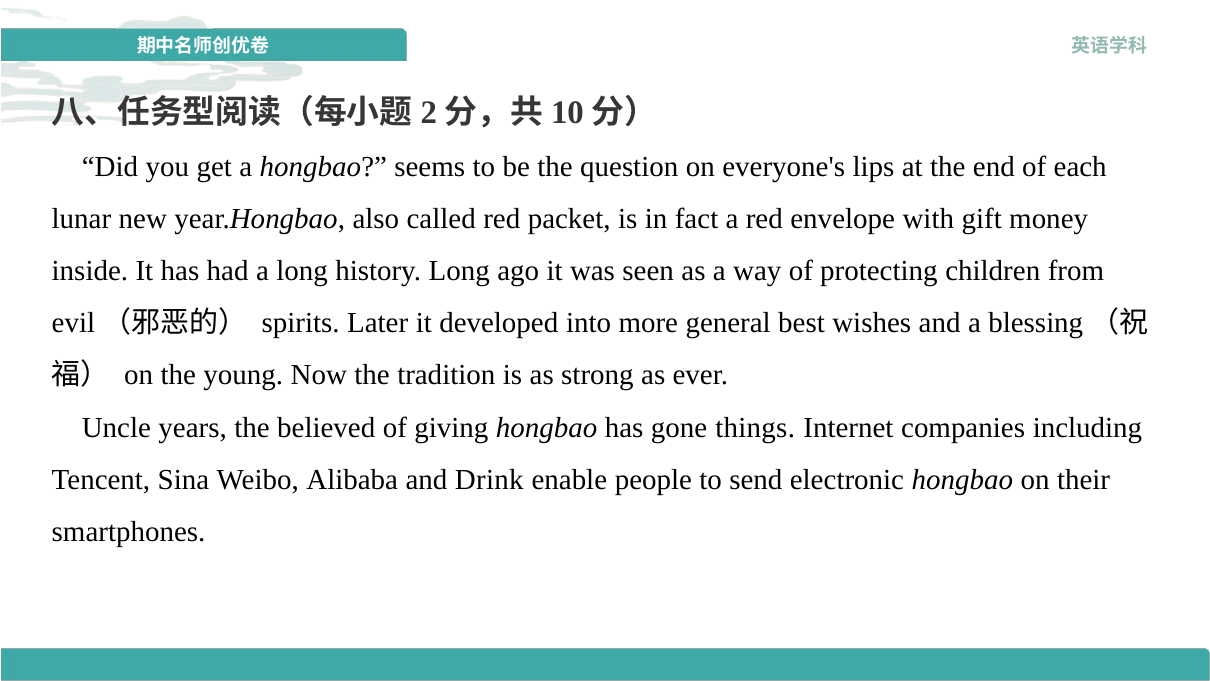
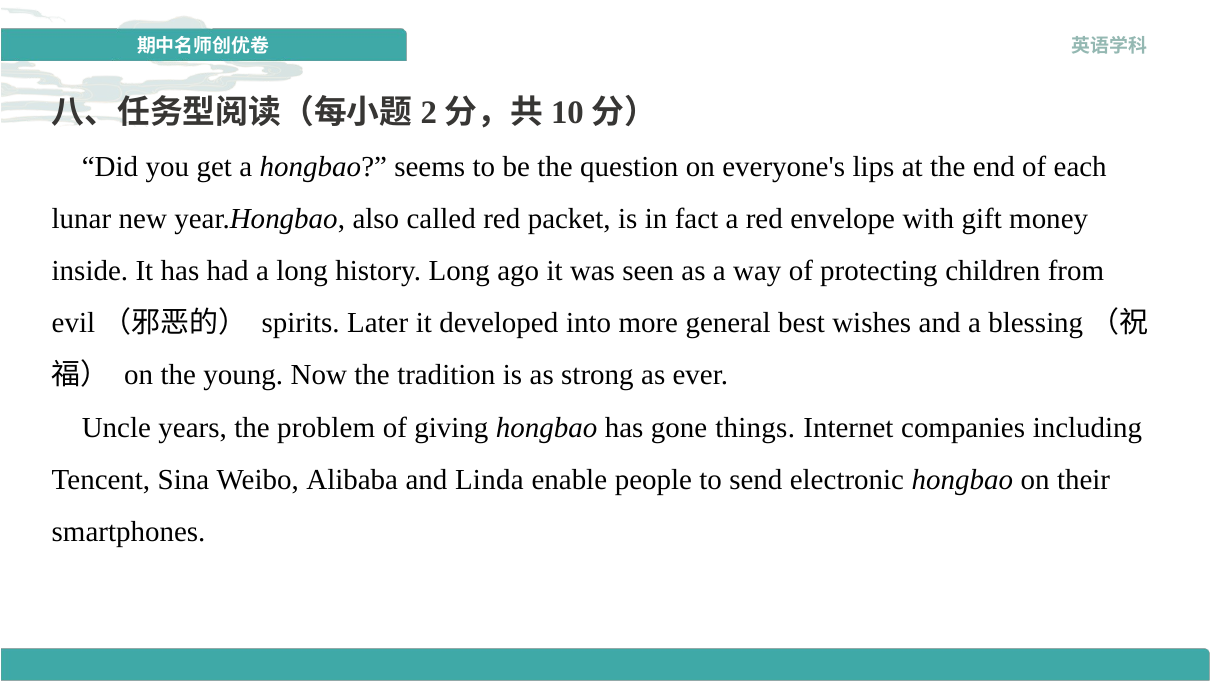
believed: believed -> problem (326, 427)
Drink: Drink -> Linda (489, 479)
